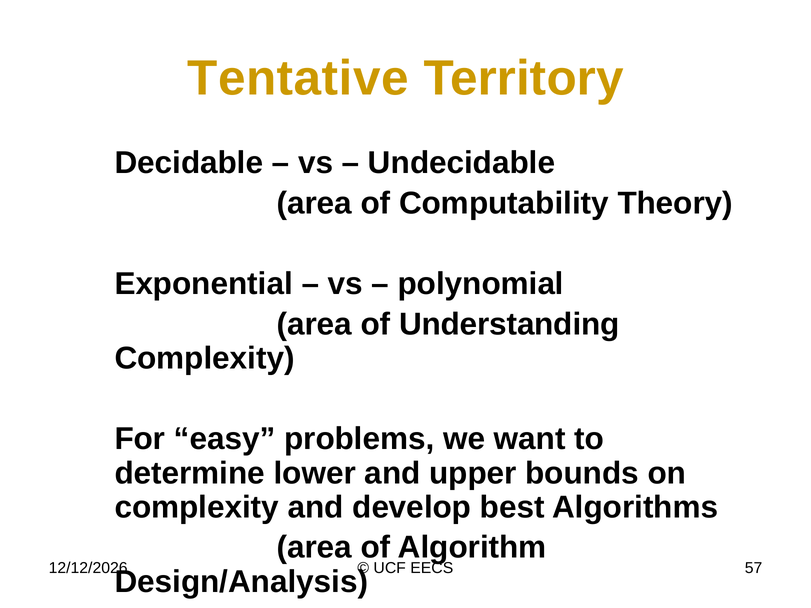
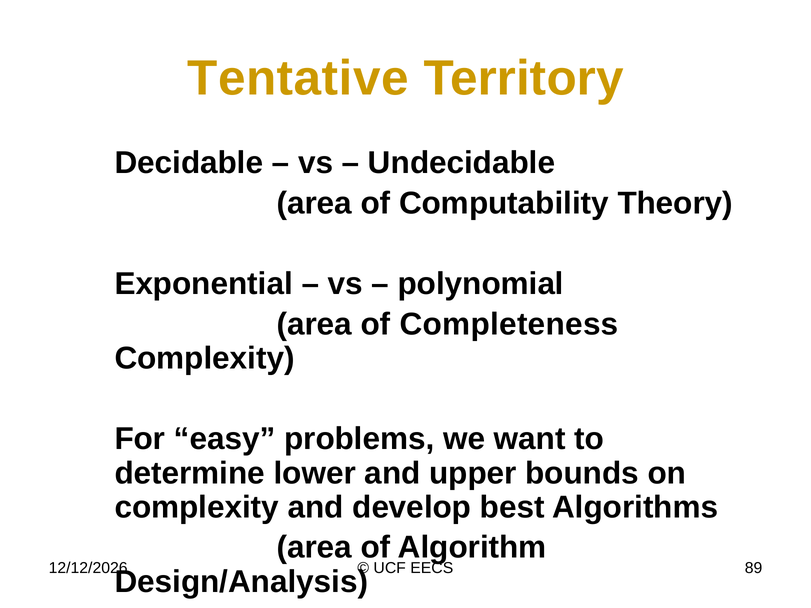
Understanding: Understanding -> Completeness (509, 324)
57: 57 -> 89 (754, 569)
